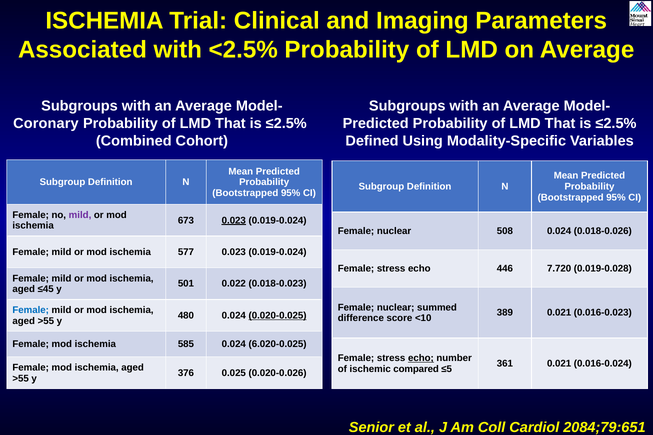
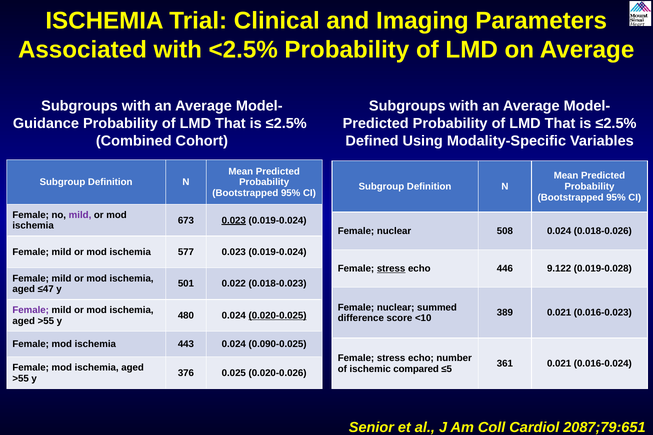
Coronary: Coronary -> Guidance (46, 124)
stress underline: none -> present (391, 269)
7.720: 7.720 -> 9.122 (559, 269)
≤45: ≤45 -> ≤47 (46, 289)
Female colour: blue -> purple (31, 310)
585: 585 -> 443 (186, 344)
6.020-0.025: 6.020-0.025 -> 0.090-0.025 (278, 344)
echo underline: present -> none (421, 358)
2084;79:651: 2084;79:651 -> 2087;79:651 (604, 428)
